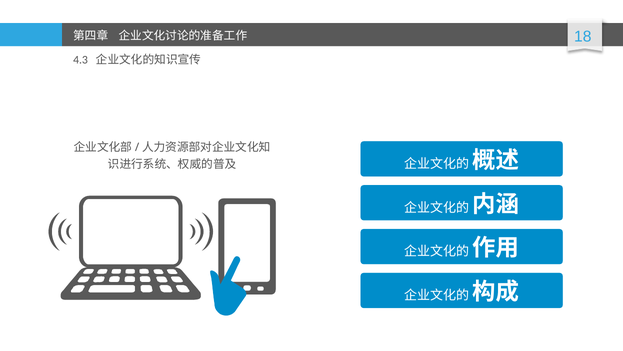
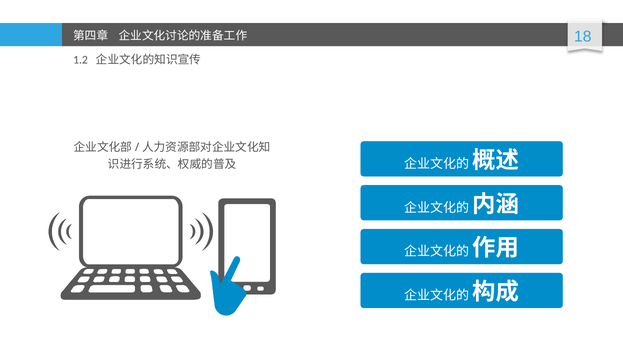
4.3: 4.3 -> 1.2 (80, 60)
